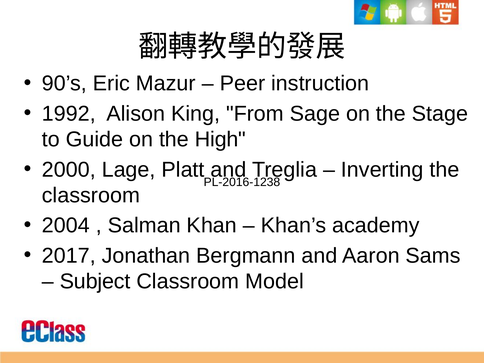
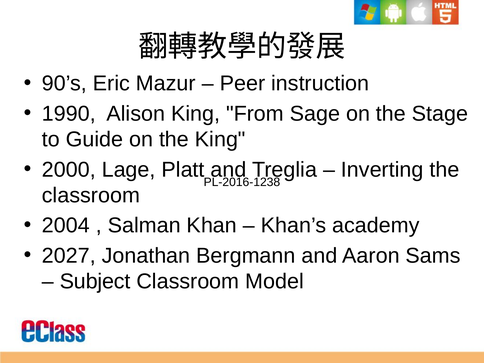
1992: 1992 -> 1990 (69, 114)
the High: High -> King (220, 139)
2017: 2017 -> 2027 (69, 256)
